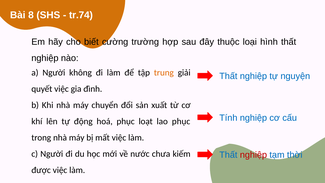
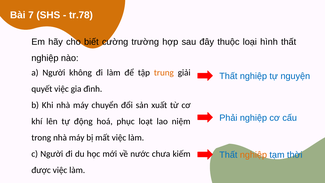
8: 8 -> 7 (31, 15)
tr.74: tr.74 -> tr.78 (81, 15)
Tính: Tính -> Phải (228, 118)
lao phục: phục -> niệm (181, 121)
nghiệp colour: red -> orange (253, 155)
